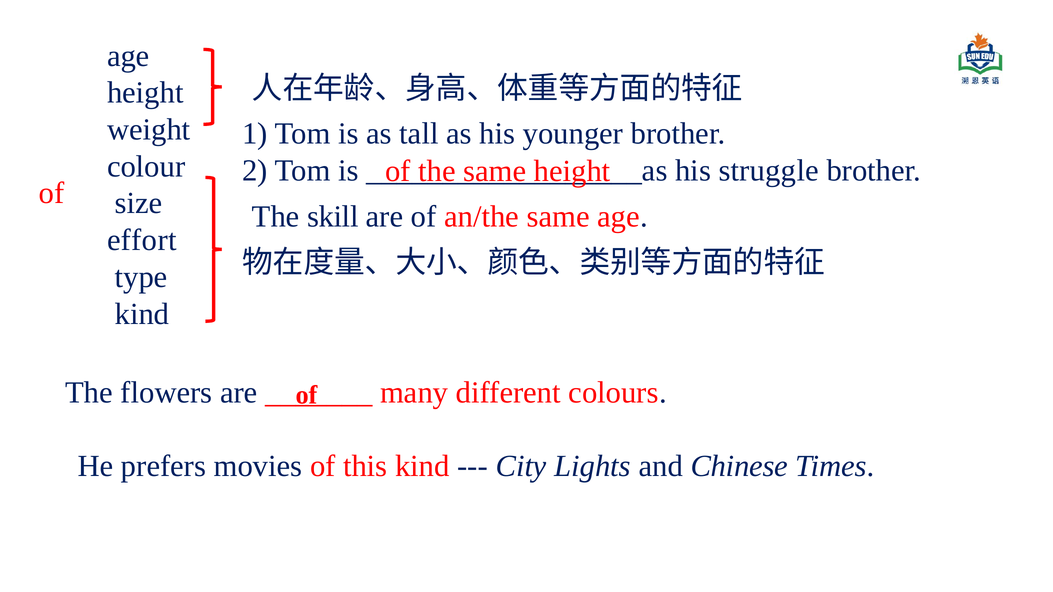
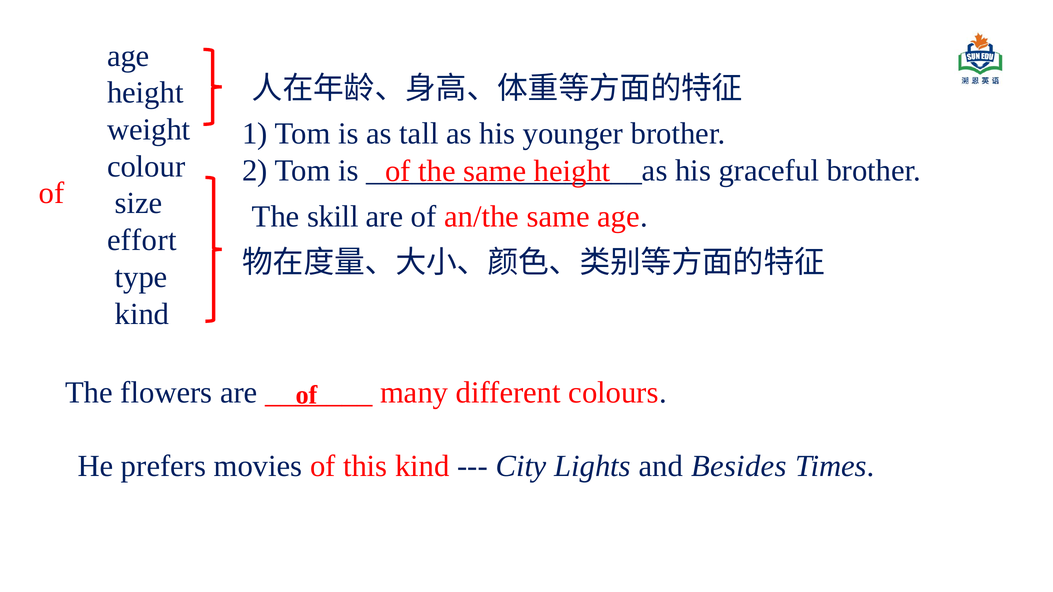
struggle: struggle -> graceful (769, 171)
Chinese: Chinese -> Besides (739, 466)
